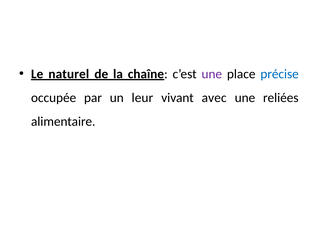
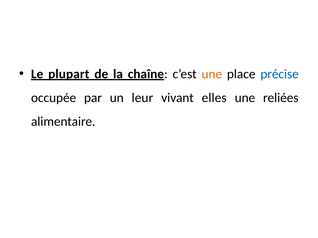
naturel: naturel -> plupart (69, 74)
une colour: purple -> orange (212, 74)
avec: avec -> elles (214, 98)
